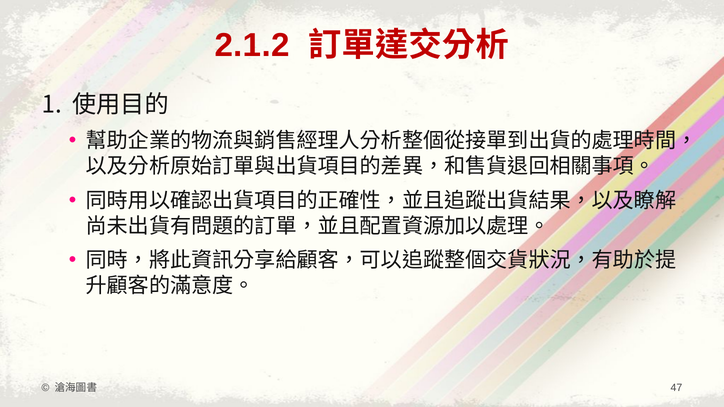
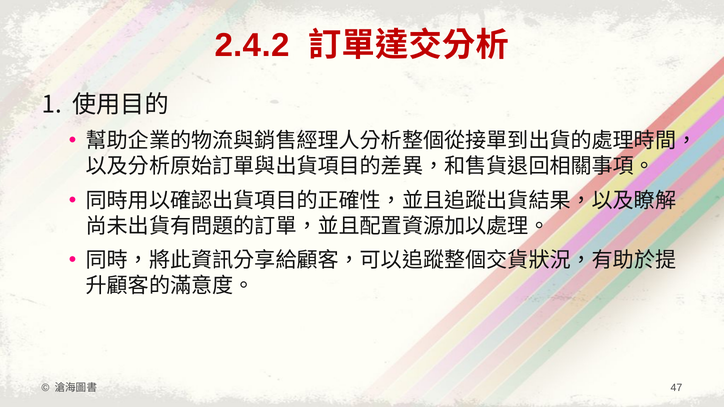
2.1.2: 2.1.2 -> 2.4.2 (252, 45)
